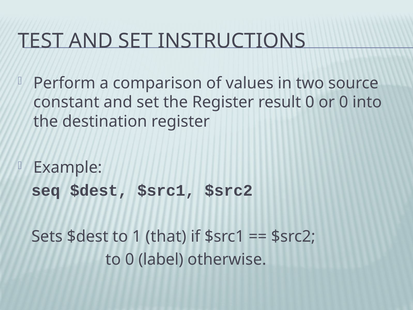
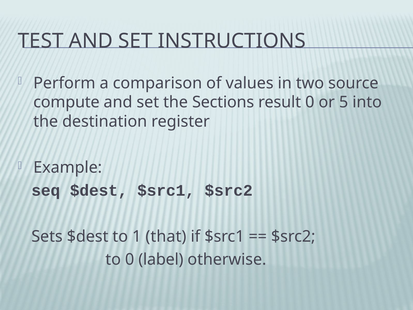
constant: constant -> compute (66, 102)
the Register: Register -> Sections (223, 102)
or 0: 0 -> 5 (344, 102)
